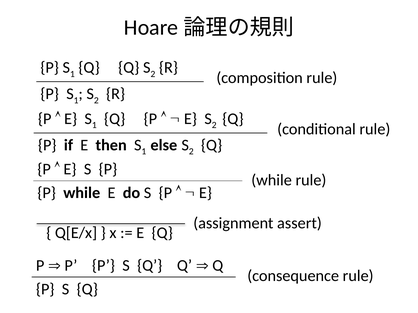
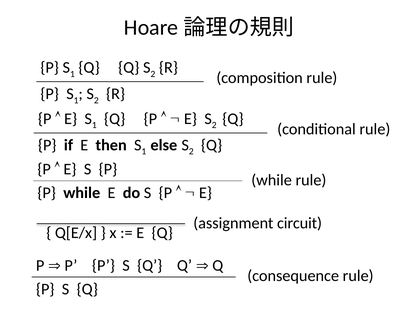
assert: assert -> circuit (300, 224)
